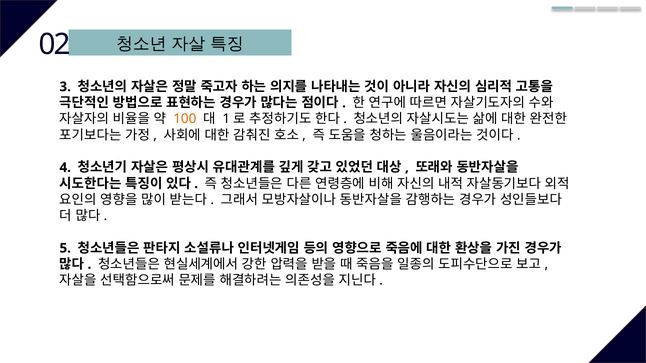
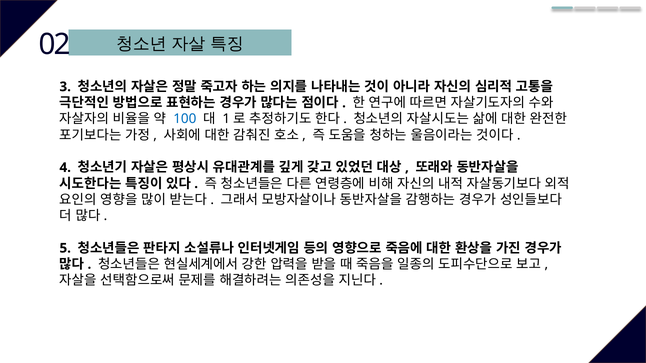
100 colour: orange -> blue (185, 119)
